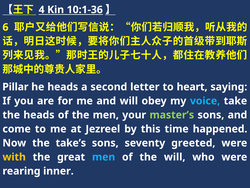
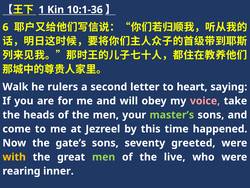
4: 4 -> 1 (42, 10)
Pillar: Pillar -> Walk (15, 87)
he heads: heads -> rulers (63, 87)
voice colour: light blue -> pink (205, 101)
take’s: take’s -> gate’s (71, 143)
men colour: light blue -> light green (104, 157)
the will: will -> live (175, 157)
